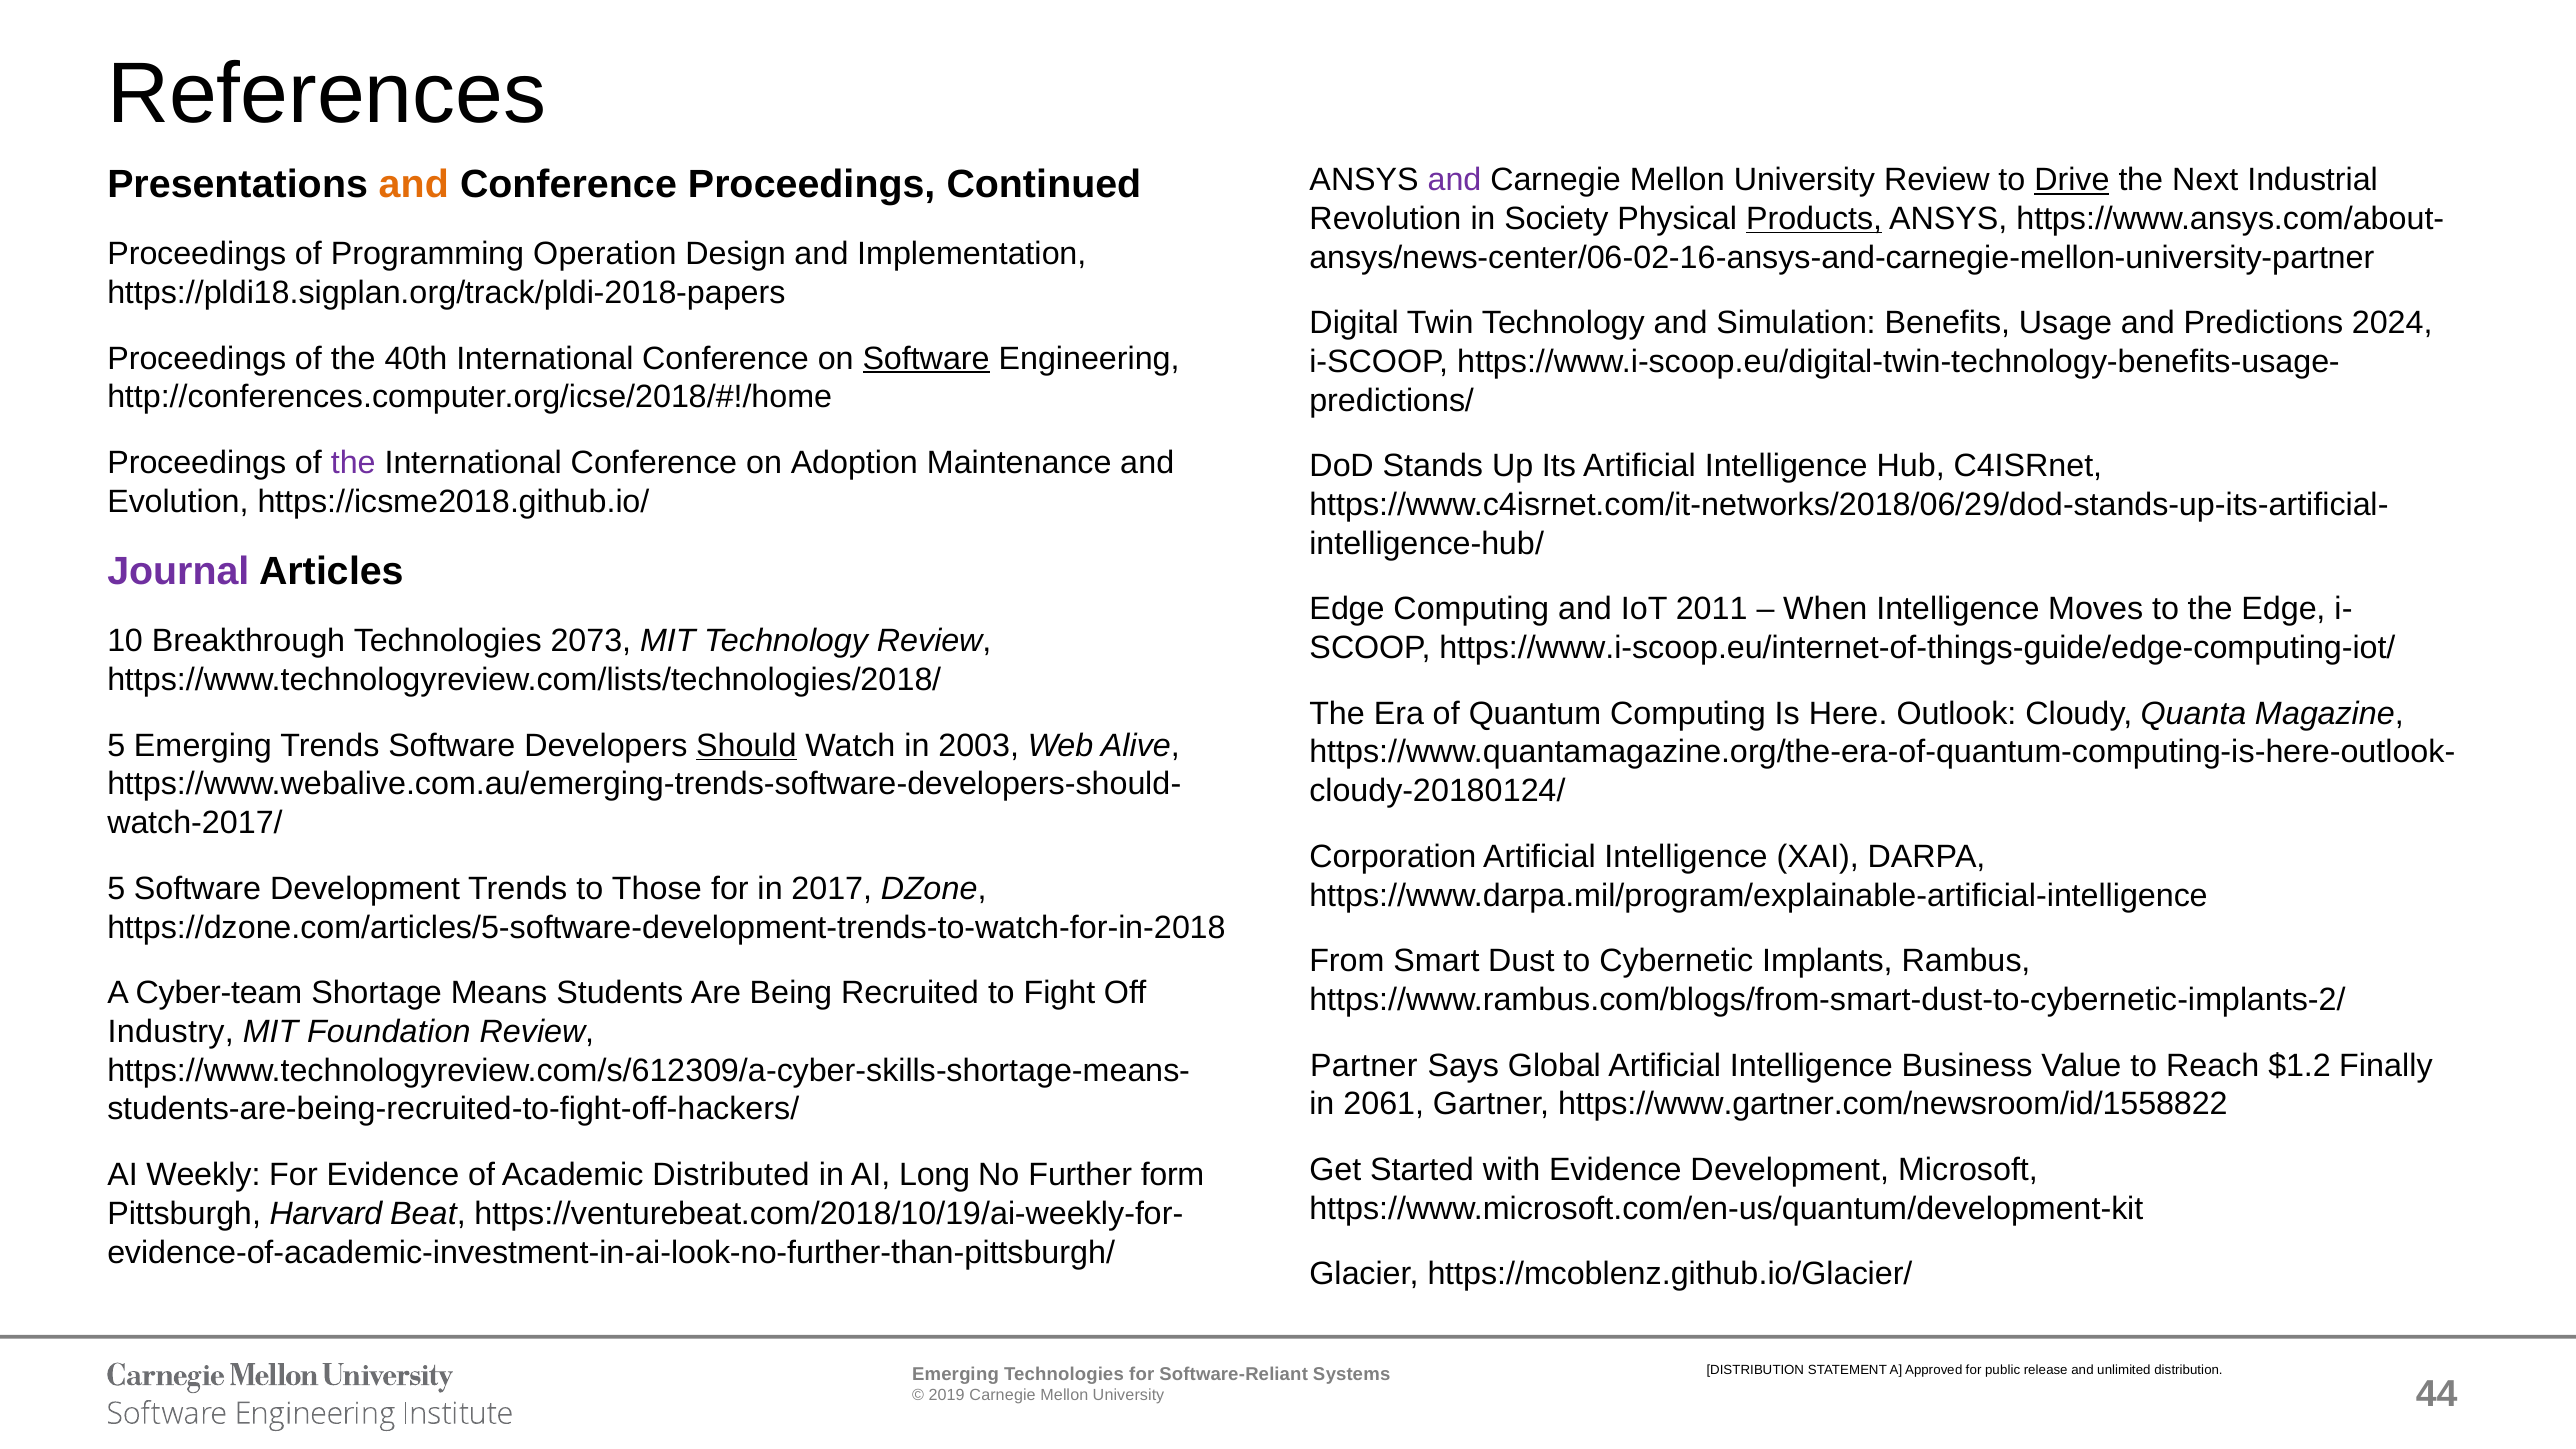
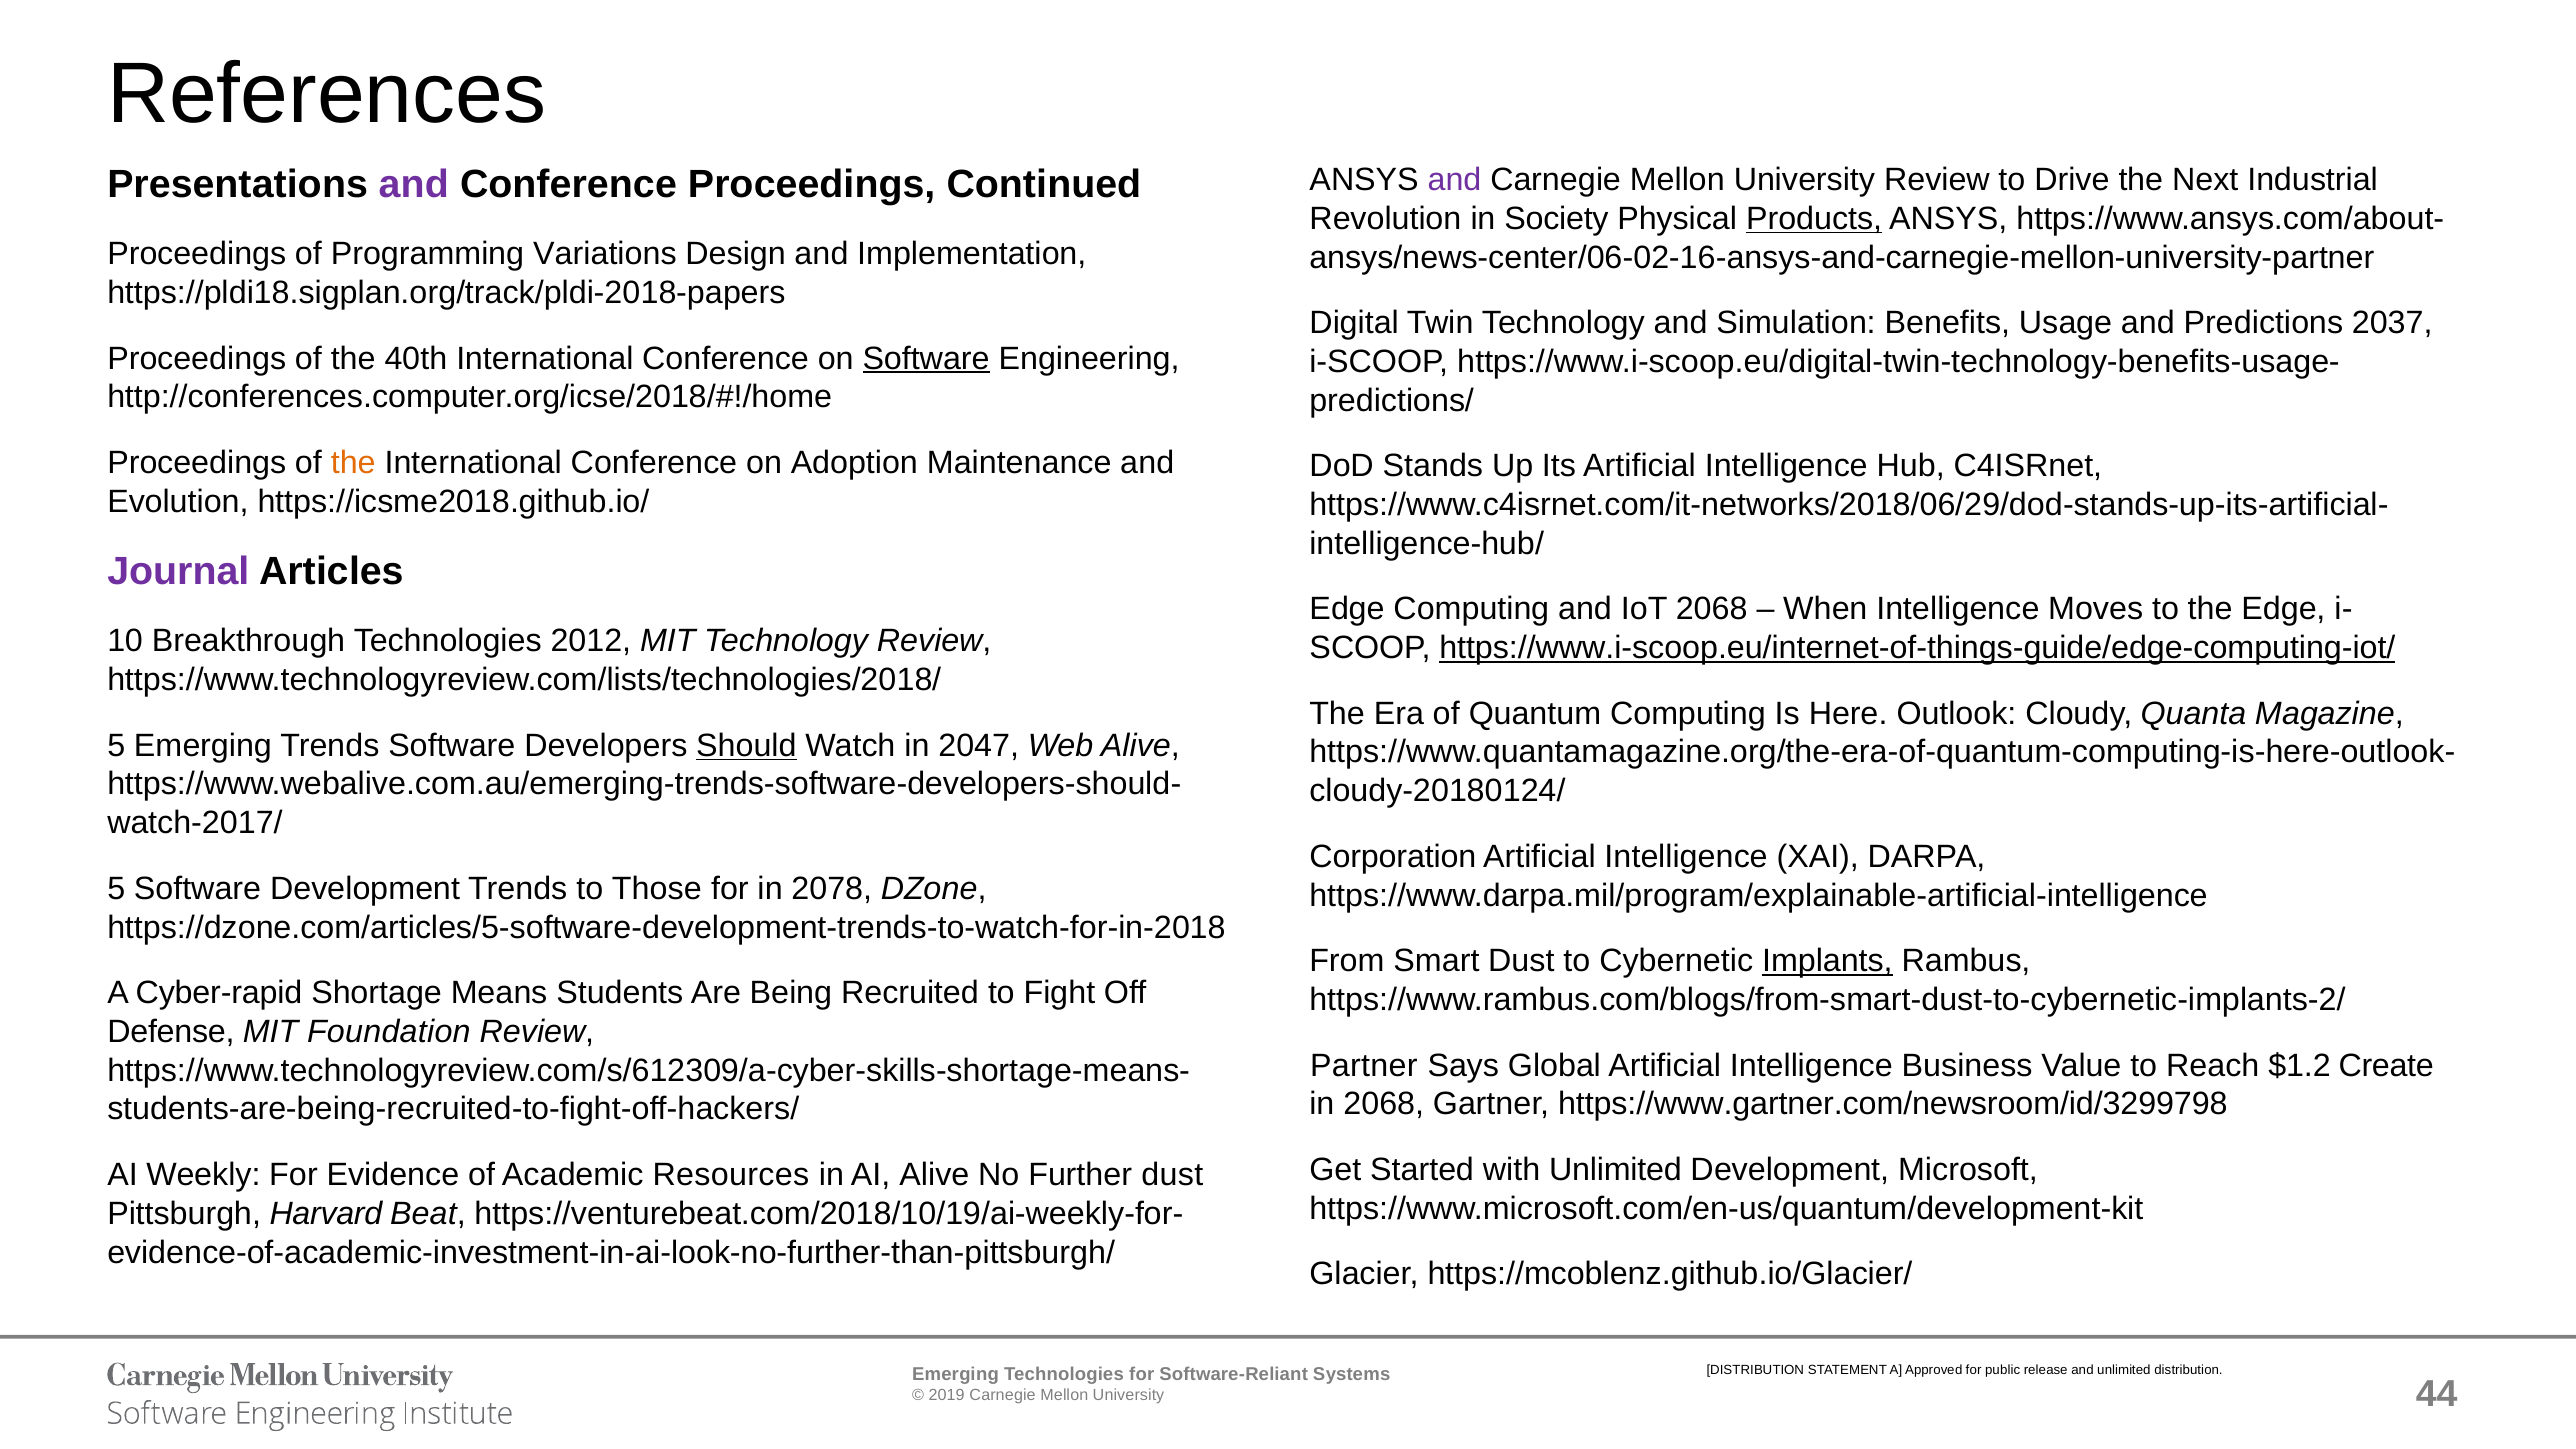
Drive underline: present -> none (2072, 180)
and colour: orange -> purple (414, 185)
Operation: Operation -> Variations (605, 254)
2024: 2024 -> 2037 (2392, 323)
the colour: purple -> orange (353, 463)
IoT 2011: 2011 -> 2068 (1712, 609)
2073: 2073 -> 2012 (591, 641)
https://www.i-scoop.eu/internet-of-things-guide/edge-computing-iot/ underline: none -> present (1917, 648)
2003: 2003 -> 2047 (979, 746)
2017: 2017 -> 2078 (832, 889)
Implants underline: none -> present (1827, 961)
Cyber-team: Cyber-team -> Cyber-rapid (219, 993)
Industry: Industry -> Defense (171, 1032)
Finally: Finally -> Create (2386, 1065)
in 2061: 2061 -> 2068 (1384, 1104)
https://www.gartner.com/newsroom/id/1558822: https://www.gartner.com/newsroom/id/1558822 -> https://www.gartner.com/newsroom/id/3299798 (1893, 1104)
with Evidence: Evidence -> Unlimited (1615, 1170)
Distributed: Distributed -> Resources (731, 1175)
AI Long: Long -> Alive (934, 1175)
Further form: form -> dust (1172, 1175)
